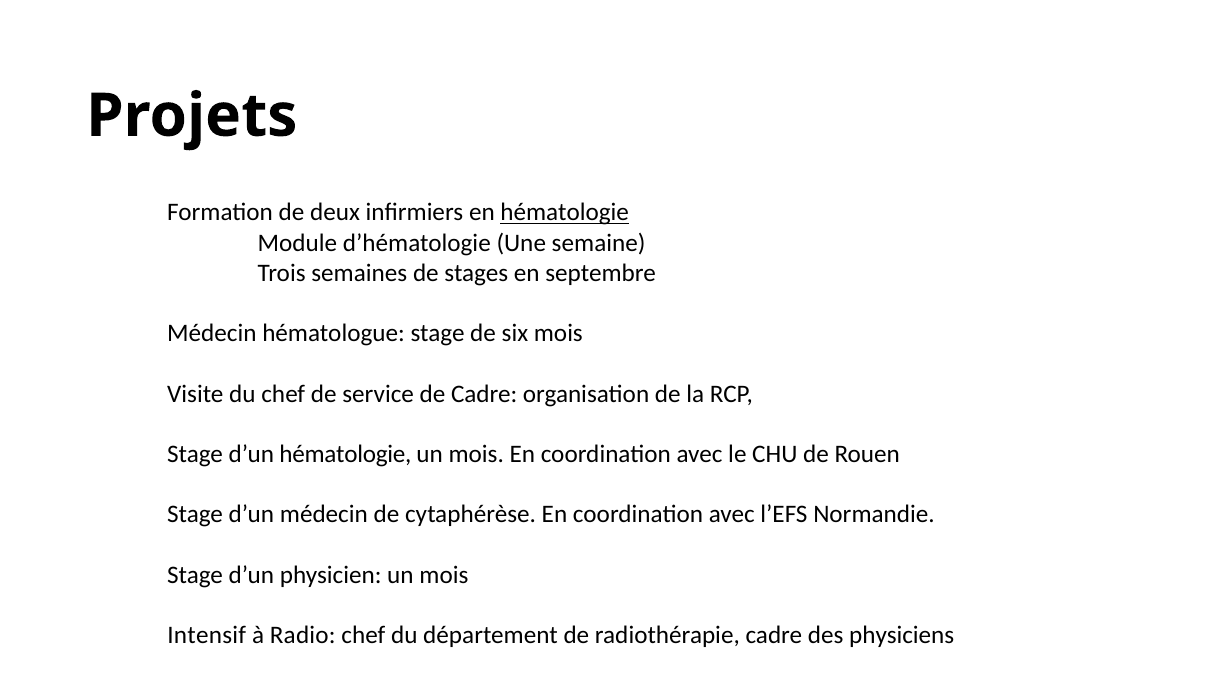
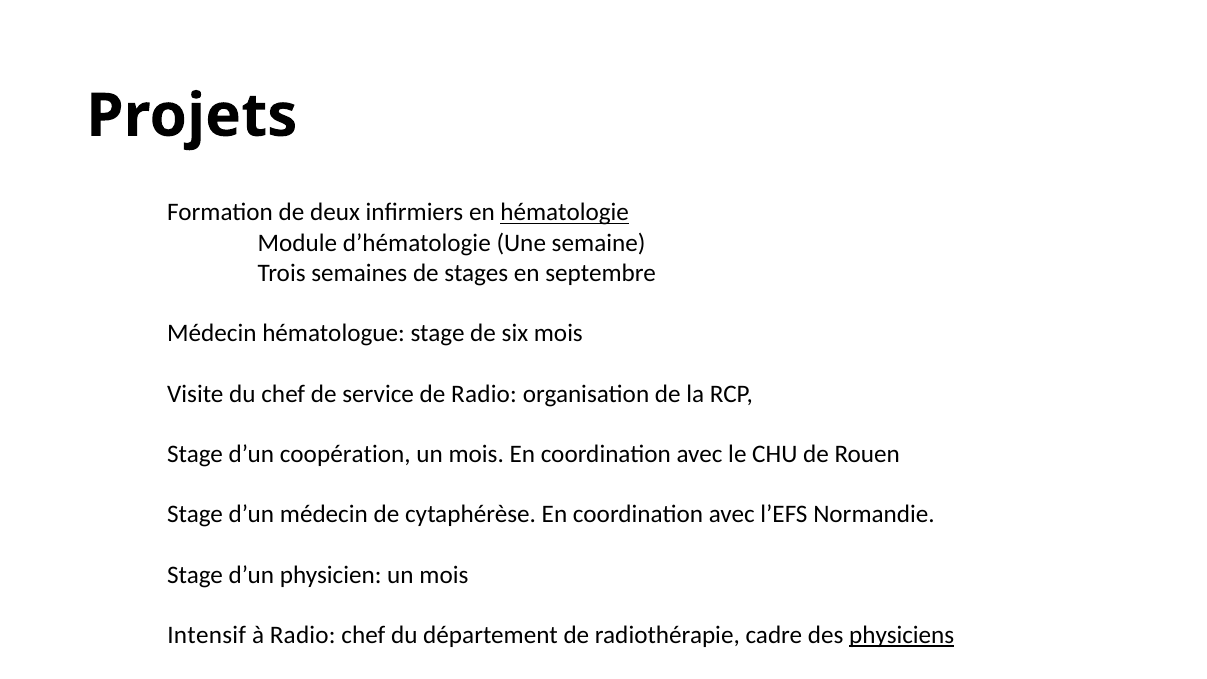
de Cadre: Cadre -> Radio (484, 394)
d’un hématologie: hématologie -> coopération (345, 454)
physiciens underline: none -> present (902, 635)
